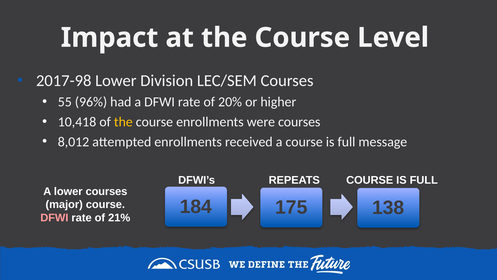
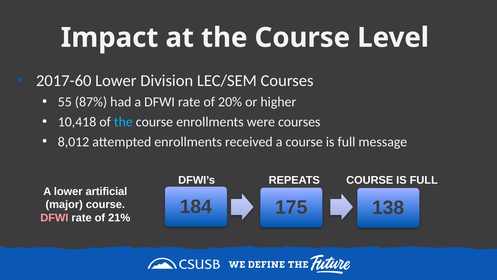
2017-98: 2017-98 -> 2017-60 (64, 81)
96%: 96% -> 87% (91, 102)
the colour: yellow -> light blue (123, 122)
lower courses: courses -> artificial (106, 191)
